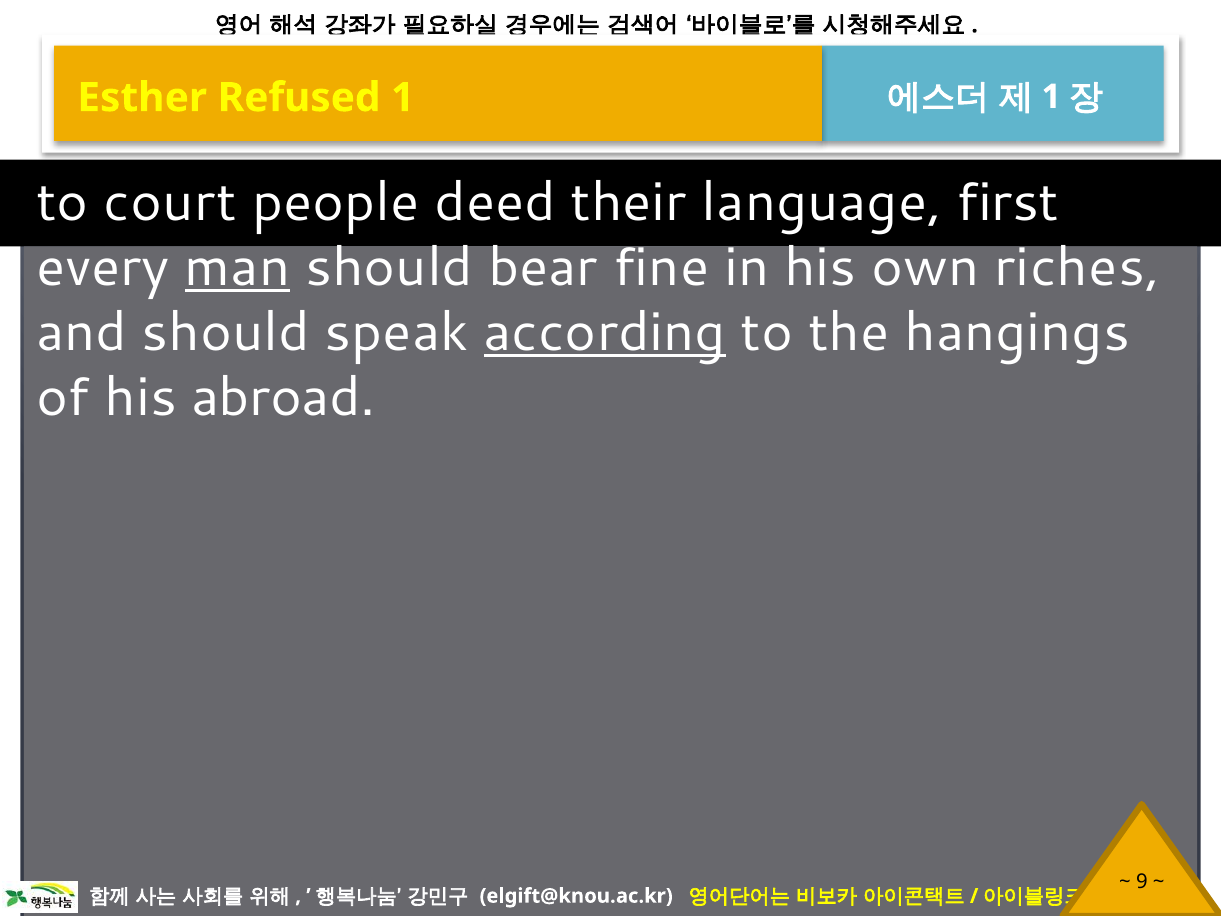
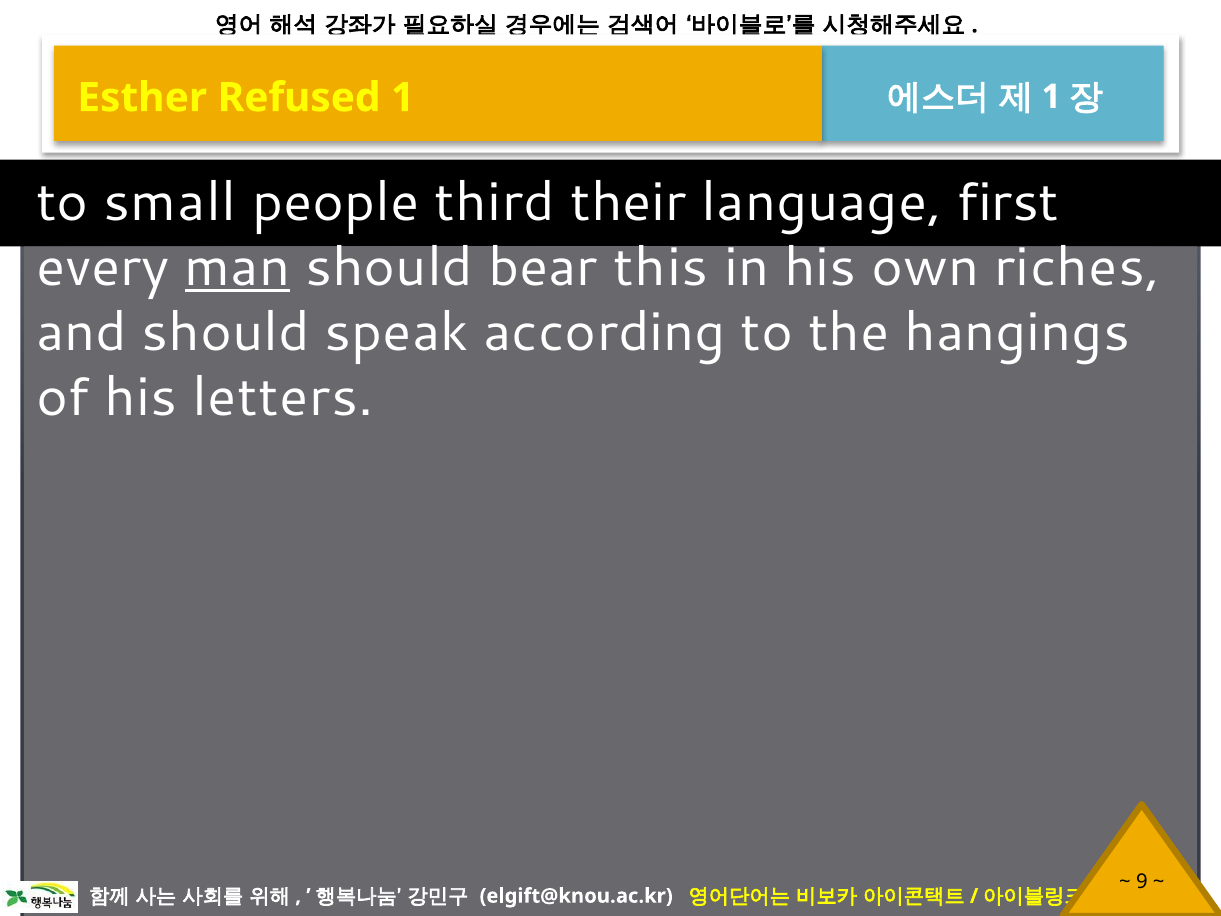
court: court -> small (170, 202)
deed: deed -> third (495, 202)
fine: fine -> this (661, 267)
according underline: present -> none (605, 332)
abroad: abroad -> letters (283, 398)
